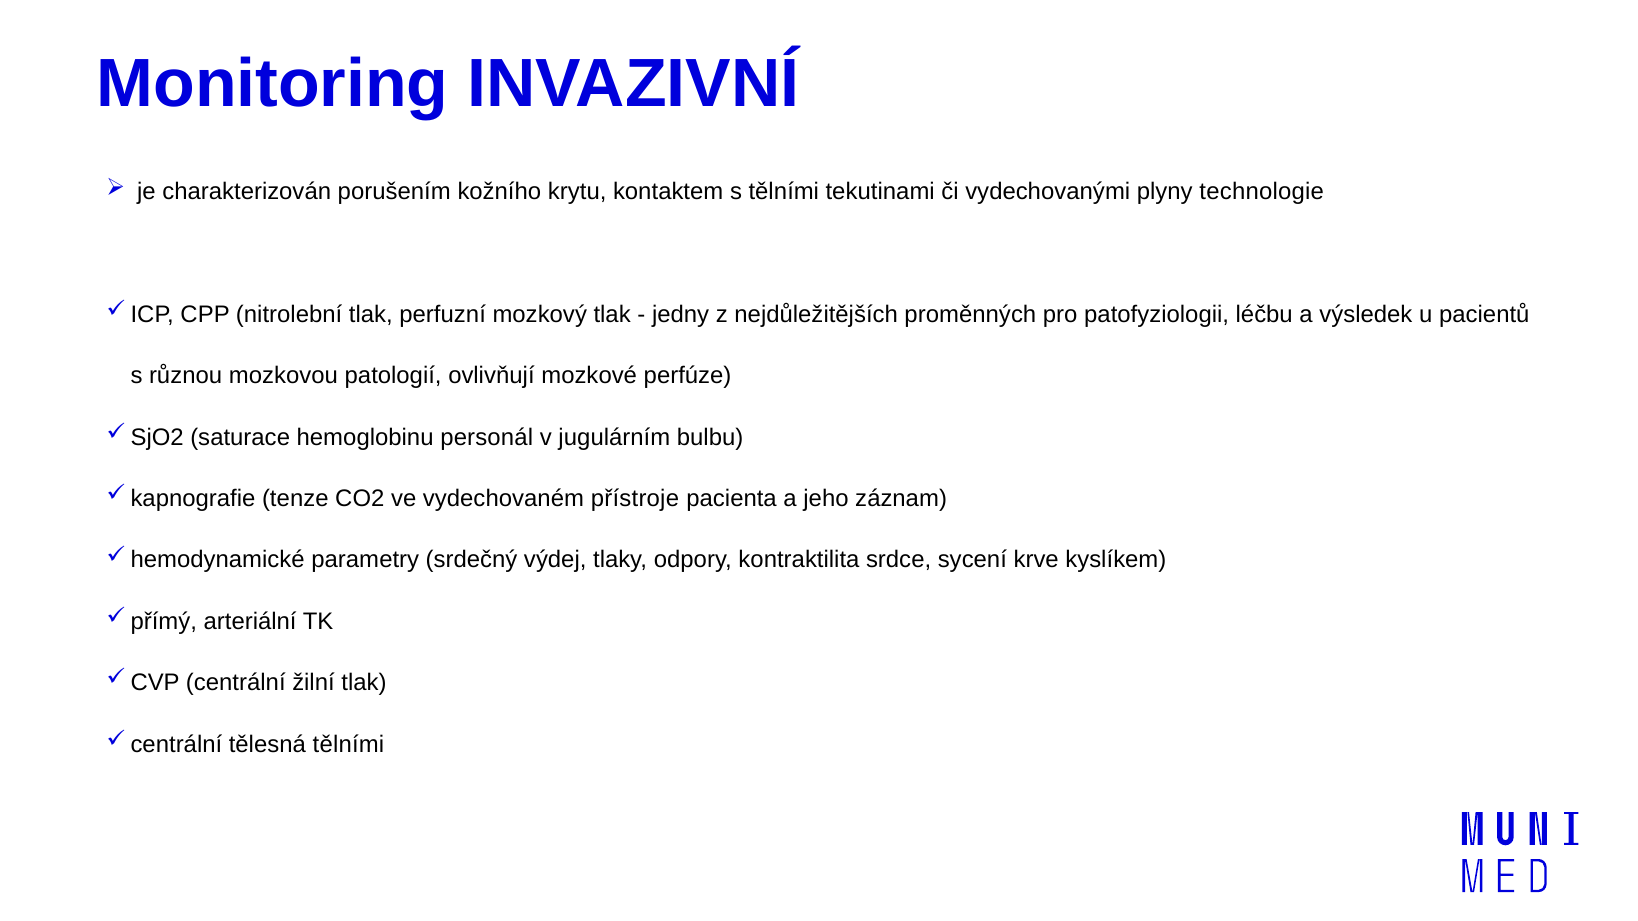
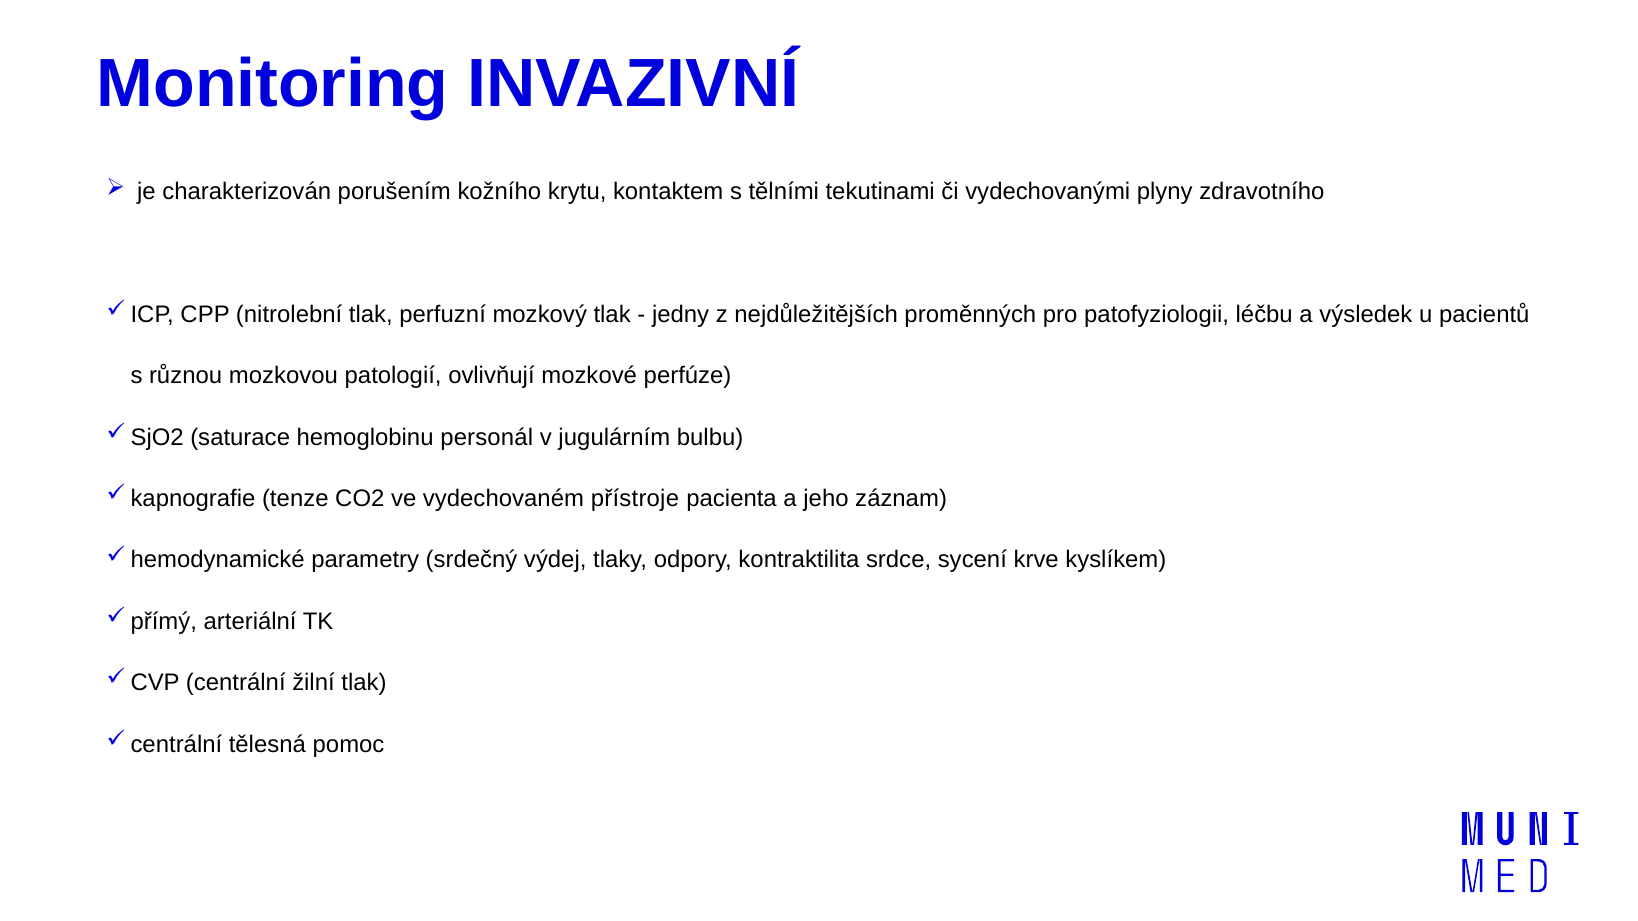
technologie: technologie -> zdravotního (1262, 192)
tělesná tělními: tělními -> pomoc (349, 745)
